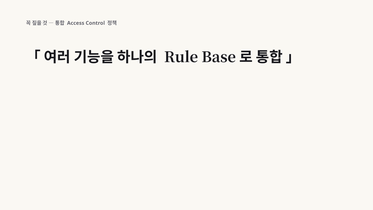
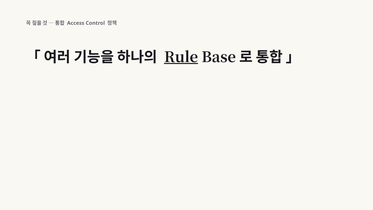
Rule underline: none -> present (181, 57)
